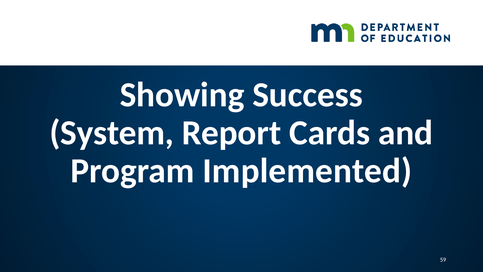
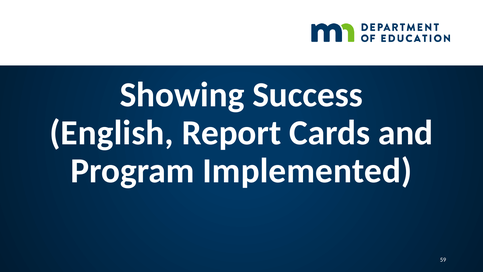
System: System -> English (112, 133)
